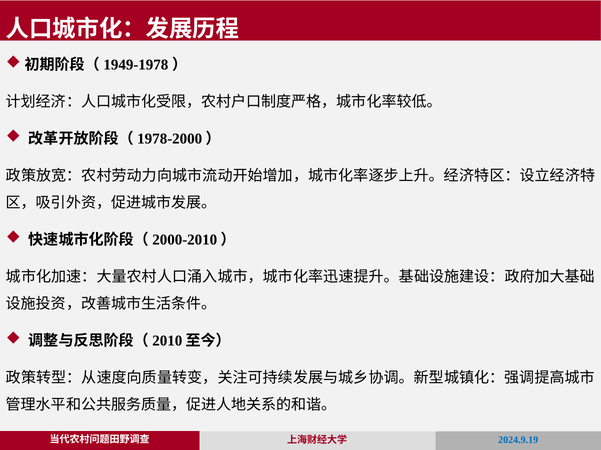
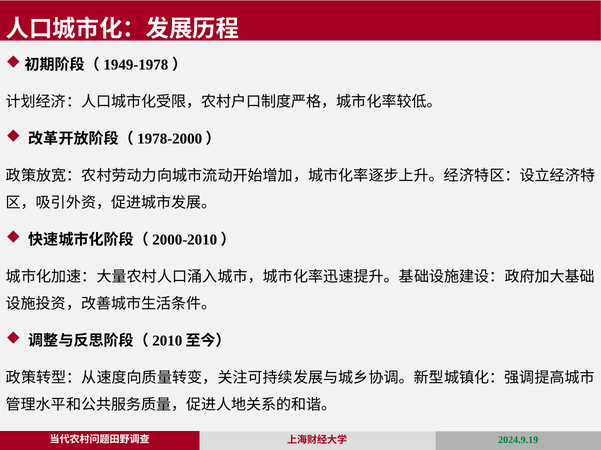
2024.9.19 colour: blue -> green (518, 441)
